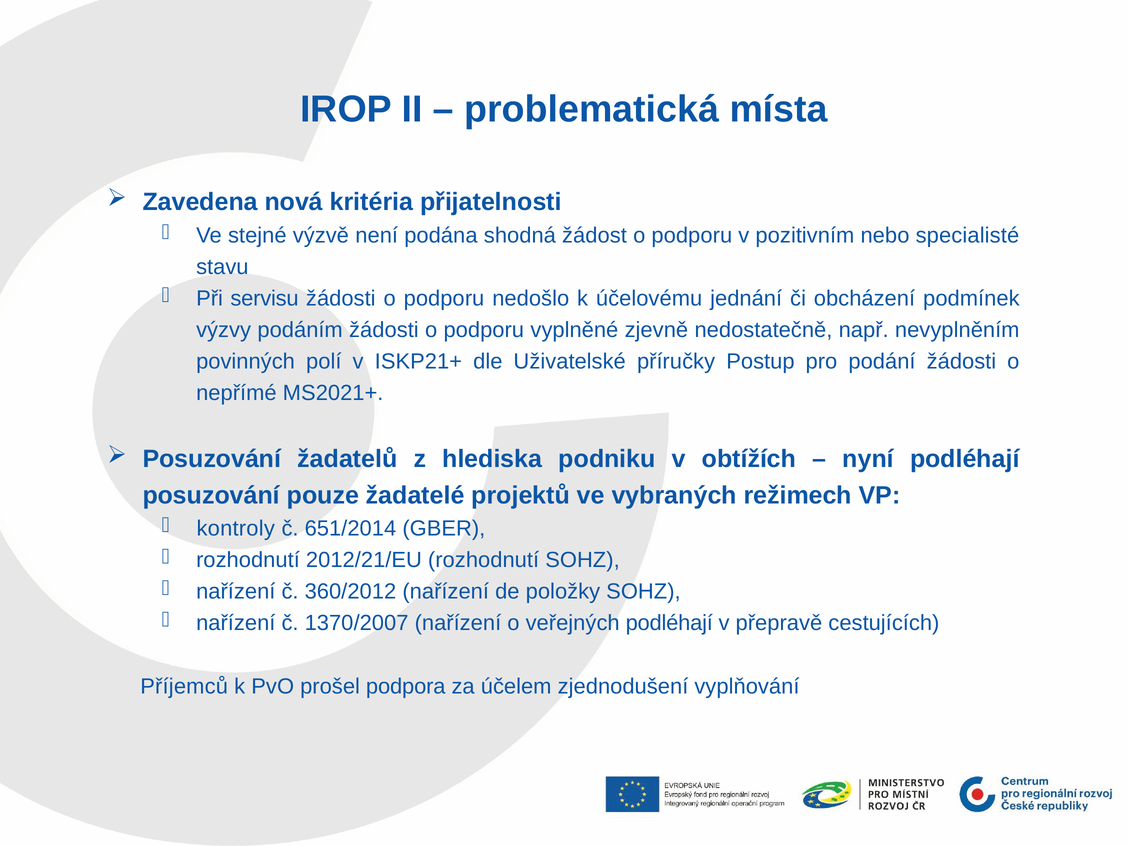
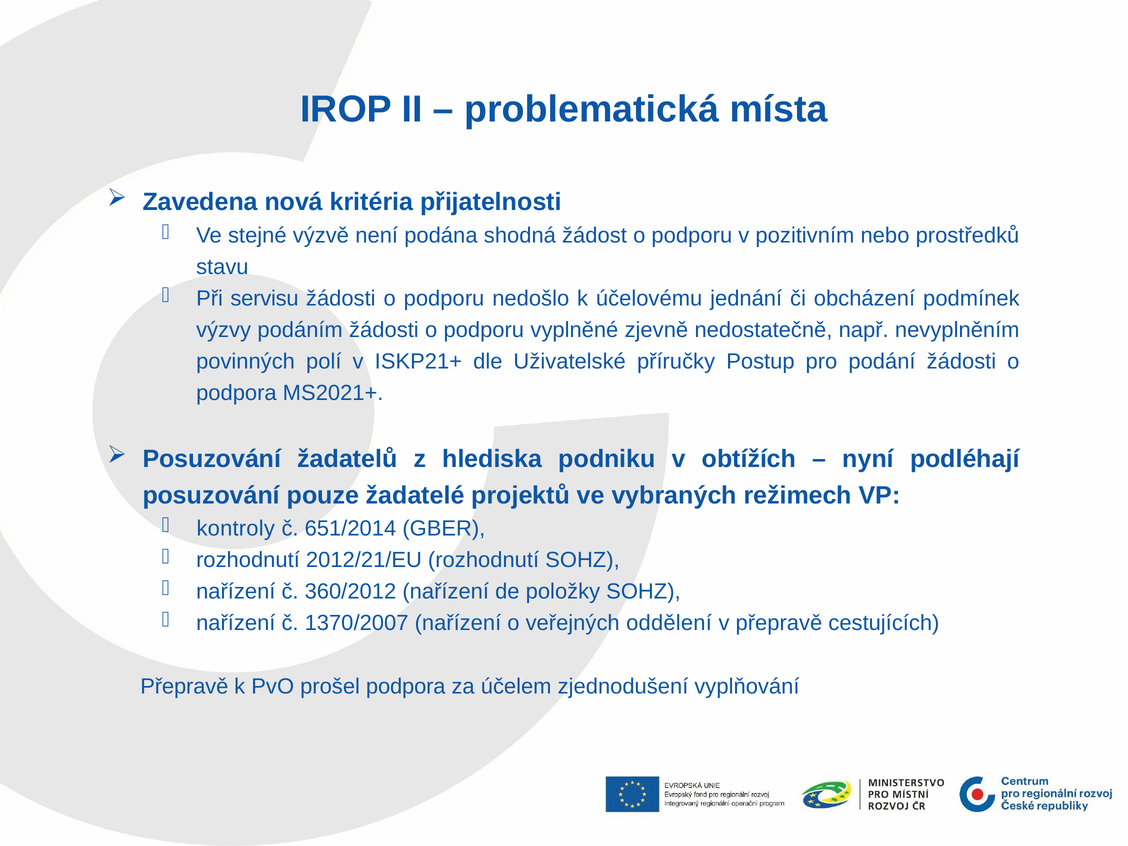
specialisté: specialisté -> prostředků (967, 235)
nepřímé: nepřímé -> podpora (236, 393)
veřejných podléhají: podléhají -> oddělení (669, 623)
Příjemců: Příjemců -> Přepravě (184, 686)
